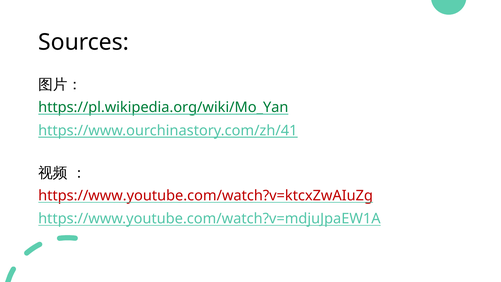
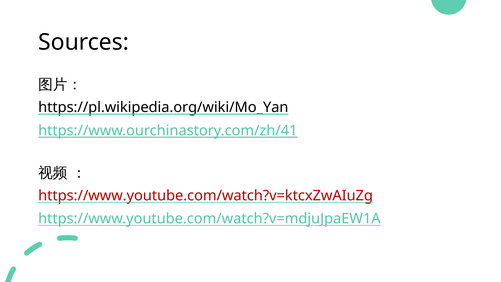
https://pl.wikipedia.org/wiki/Mo_Yan colour: green -> black (163, 107)
